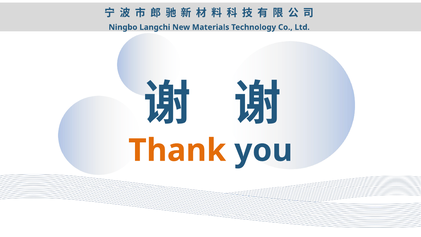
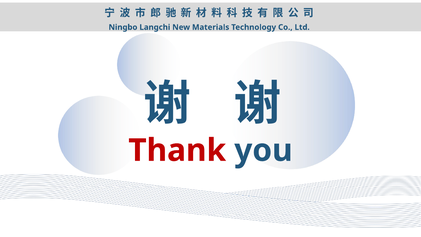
Thank colour: orange -> red (177, 150)
